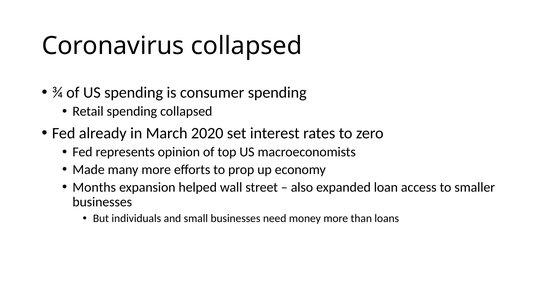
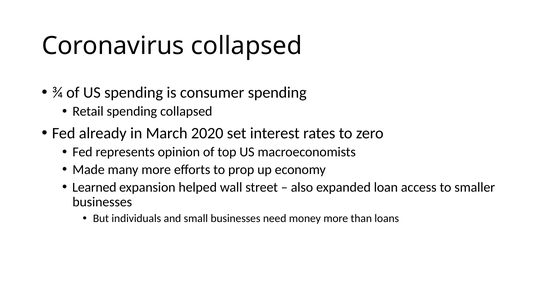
Months: Months -> Learned (94, 187)
